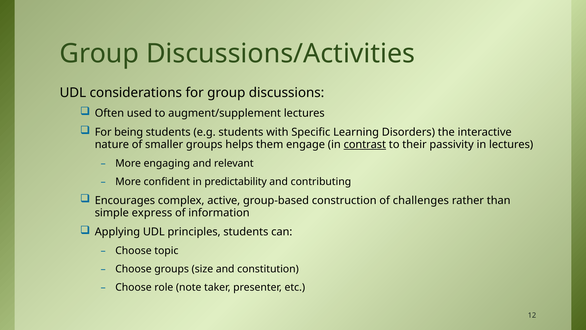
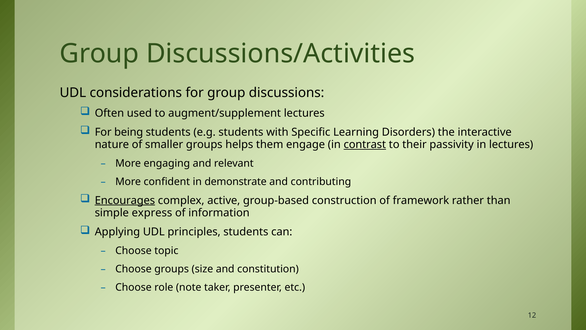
predictability: predictability -> demonstrate (236, 182)
Encourages underline: none -> present (125, 200)
challenges: challenges -> framework (421, 200)
